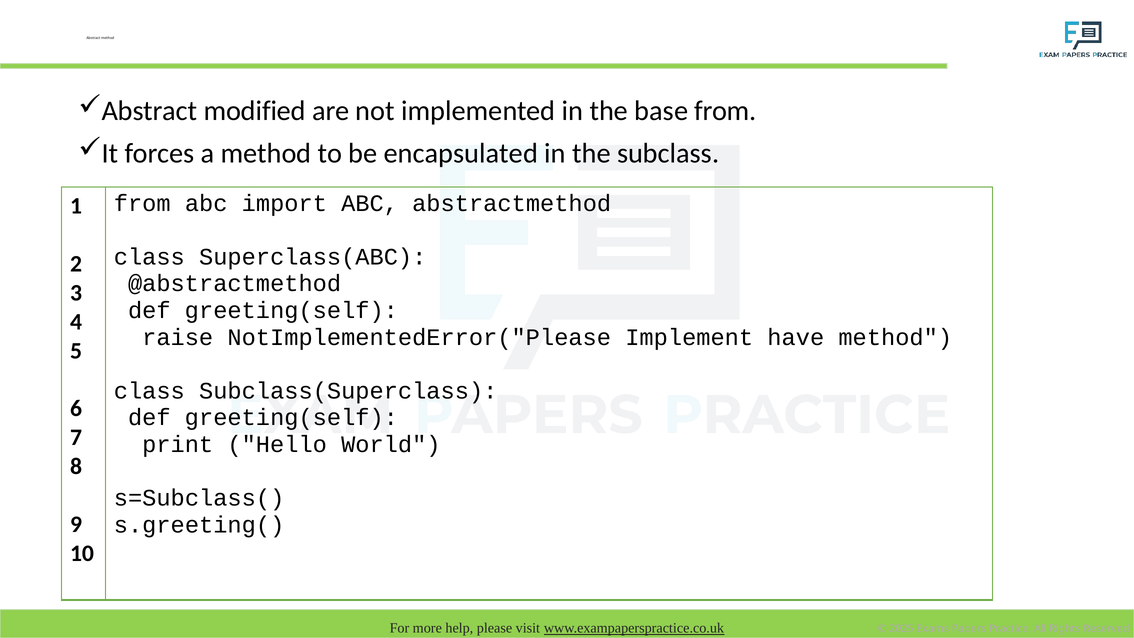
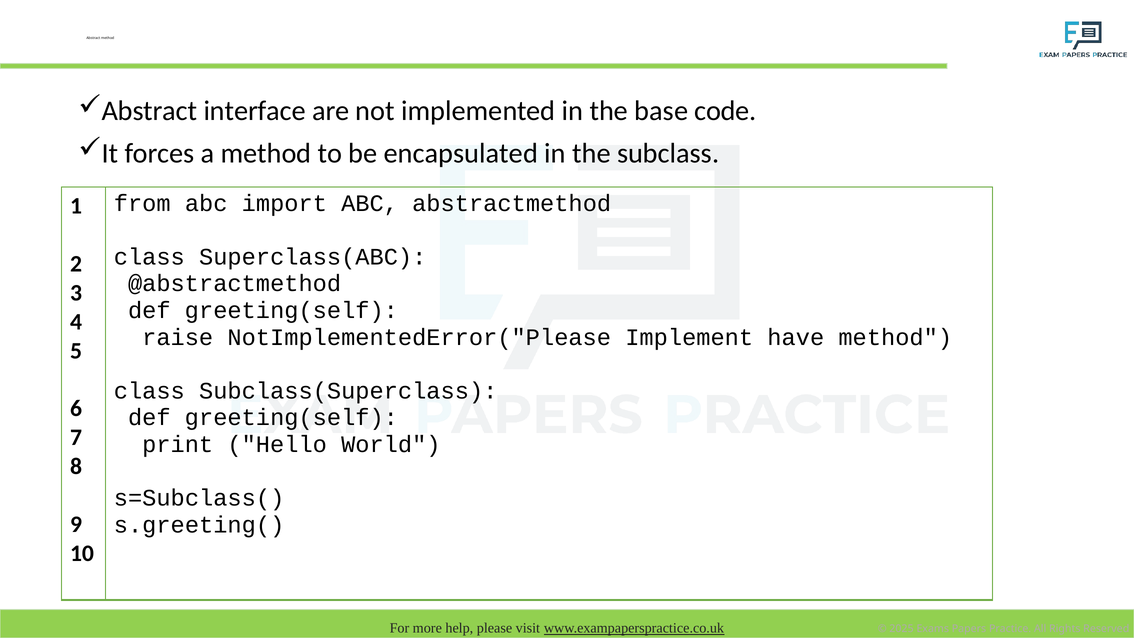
modified: modified -> interface (255, 111)
base from: from -> code (725, 111)
